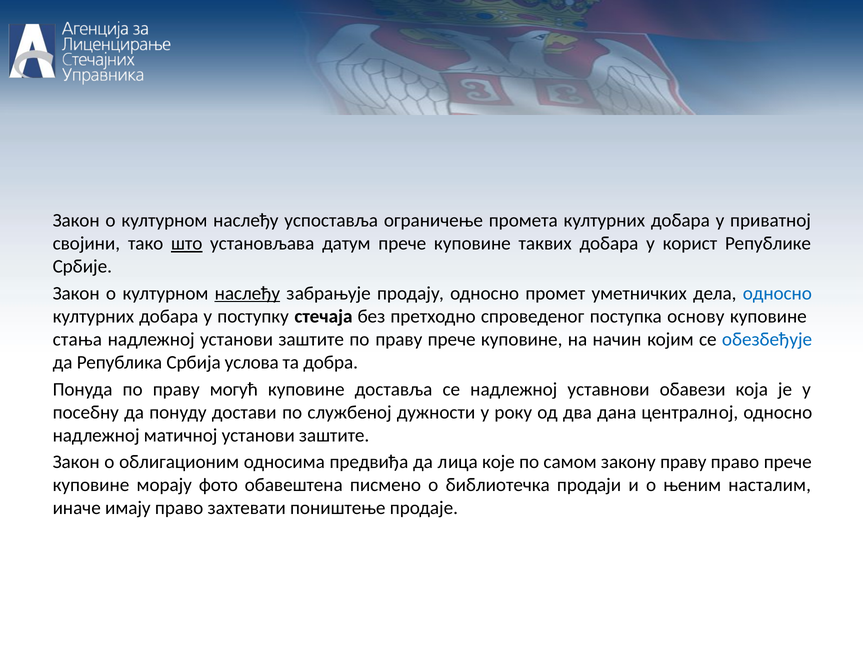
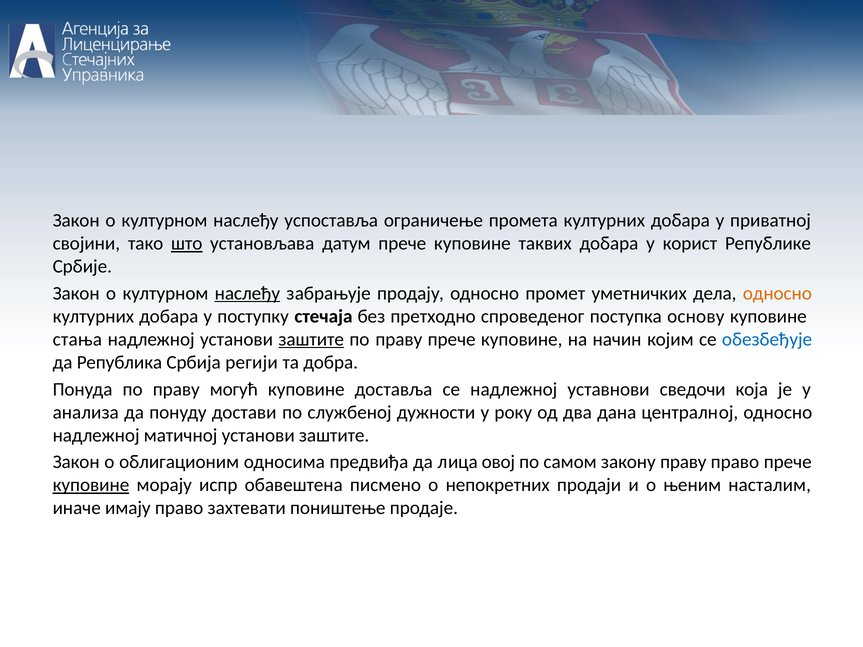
односно colour: blue -> orange (777, 294)
заштите underline: none -> present (311, 340)
услова: услова -> регији (252, 363)
обавези: обавези -> сведочи (693, 389)
посебну: посебну -> анализа (86, 412)
које: које -> овој (498, 462)
куповине underline: none -> present (91, 485)
фото: фото -> испр (218, 485)
библиотечка: библиотечка -> непокретних (498, 485)
